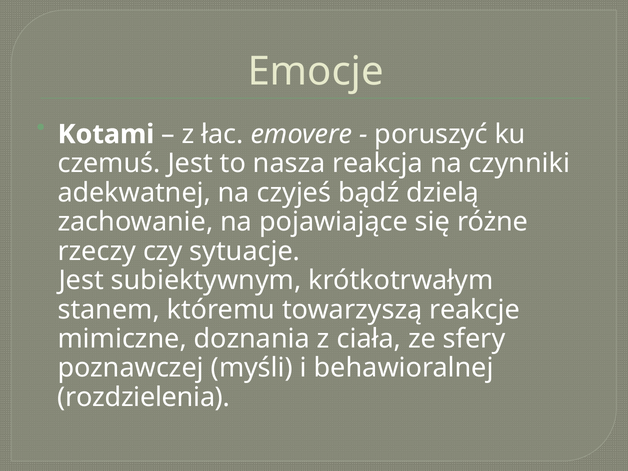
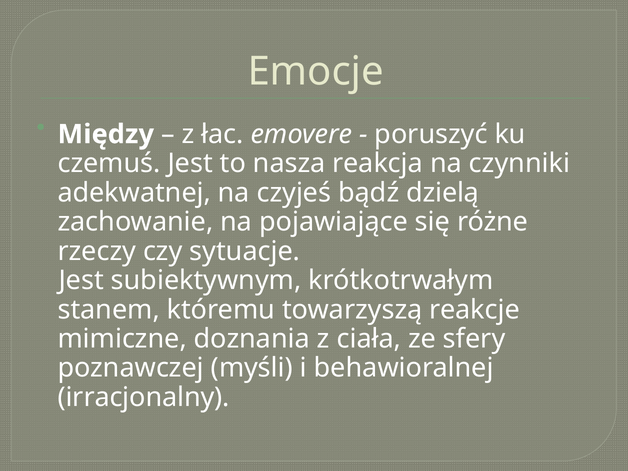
Kotami: Kotami -> Między (106, 134)
rozdzielenia: rozdzielenia -> irracjonalny (144, 397)
